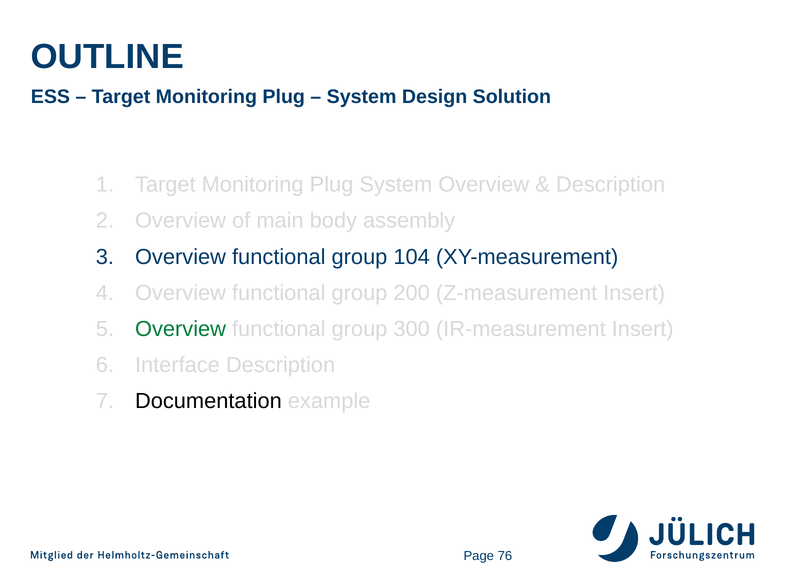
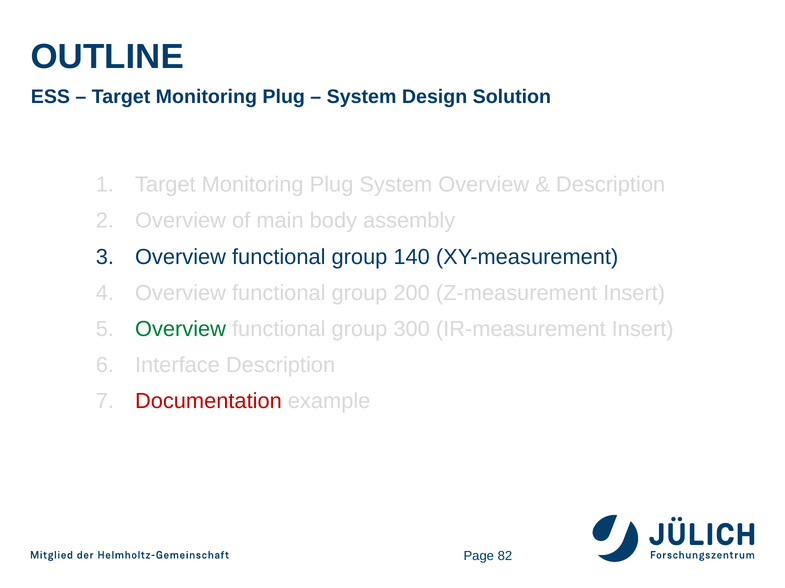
104: 104 -> 140 (412, 257)
Documentation colour: black -> red (208, 402)
76: 76 -> 82 (505, 557)
